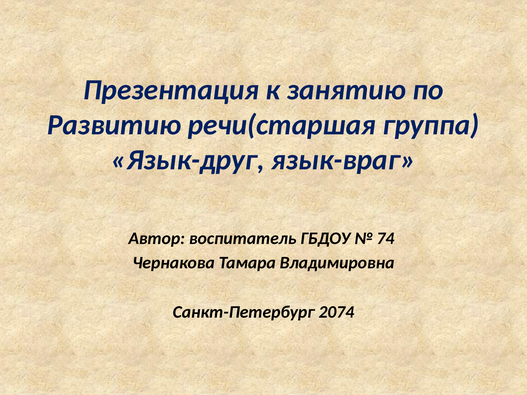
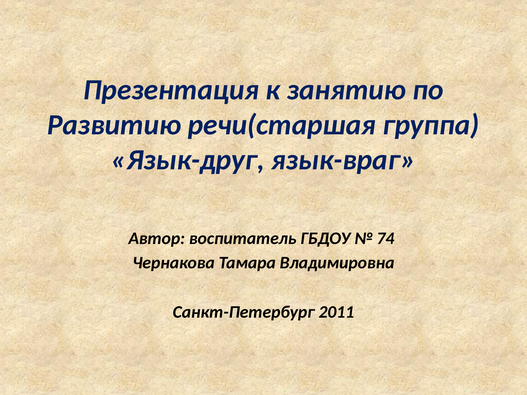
2074: 2074 -> 2011 (336, 312)
